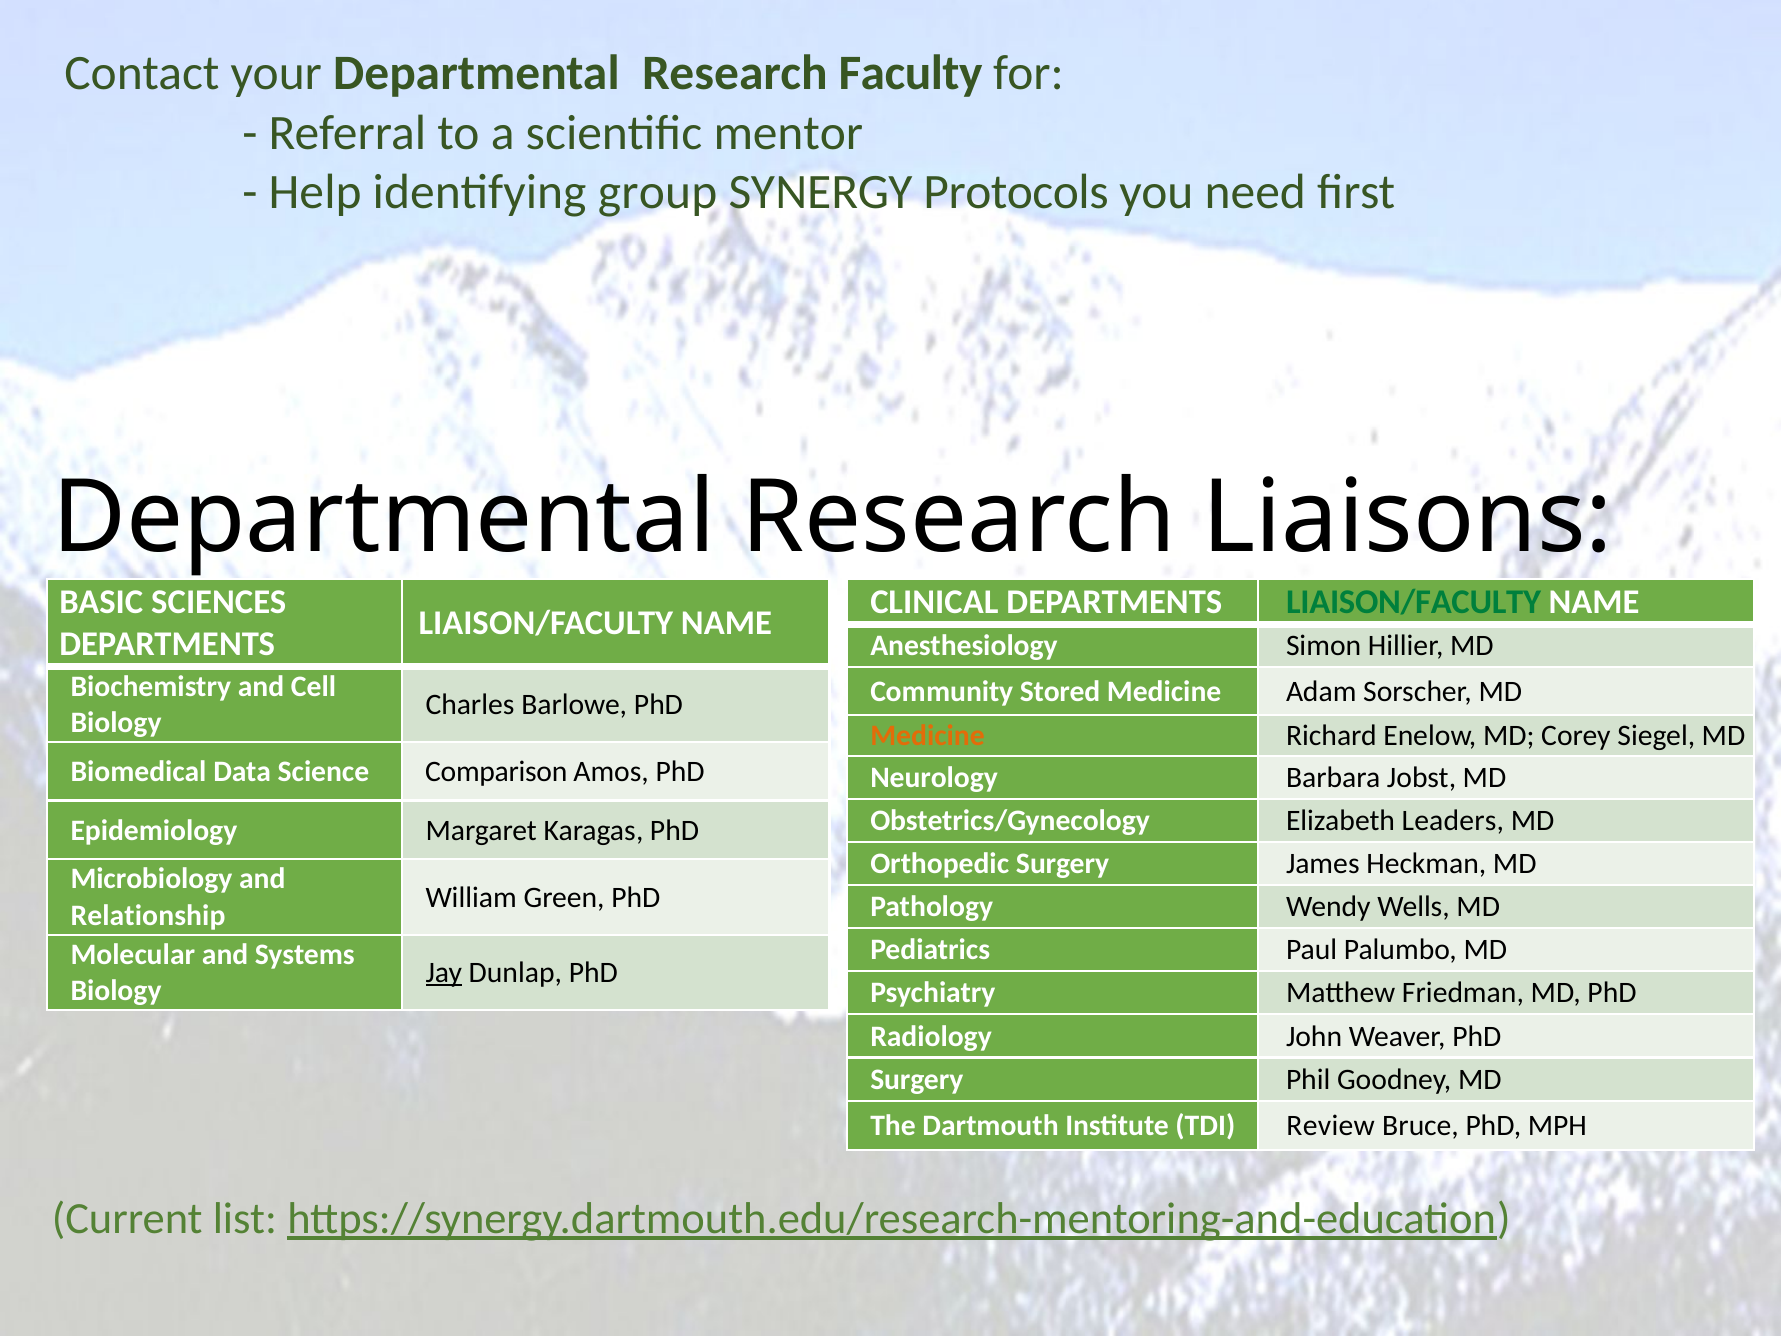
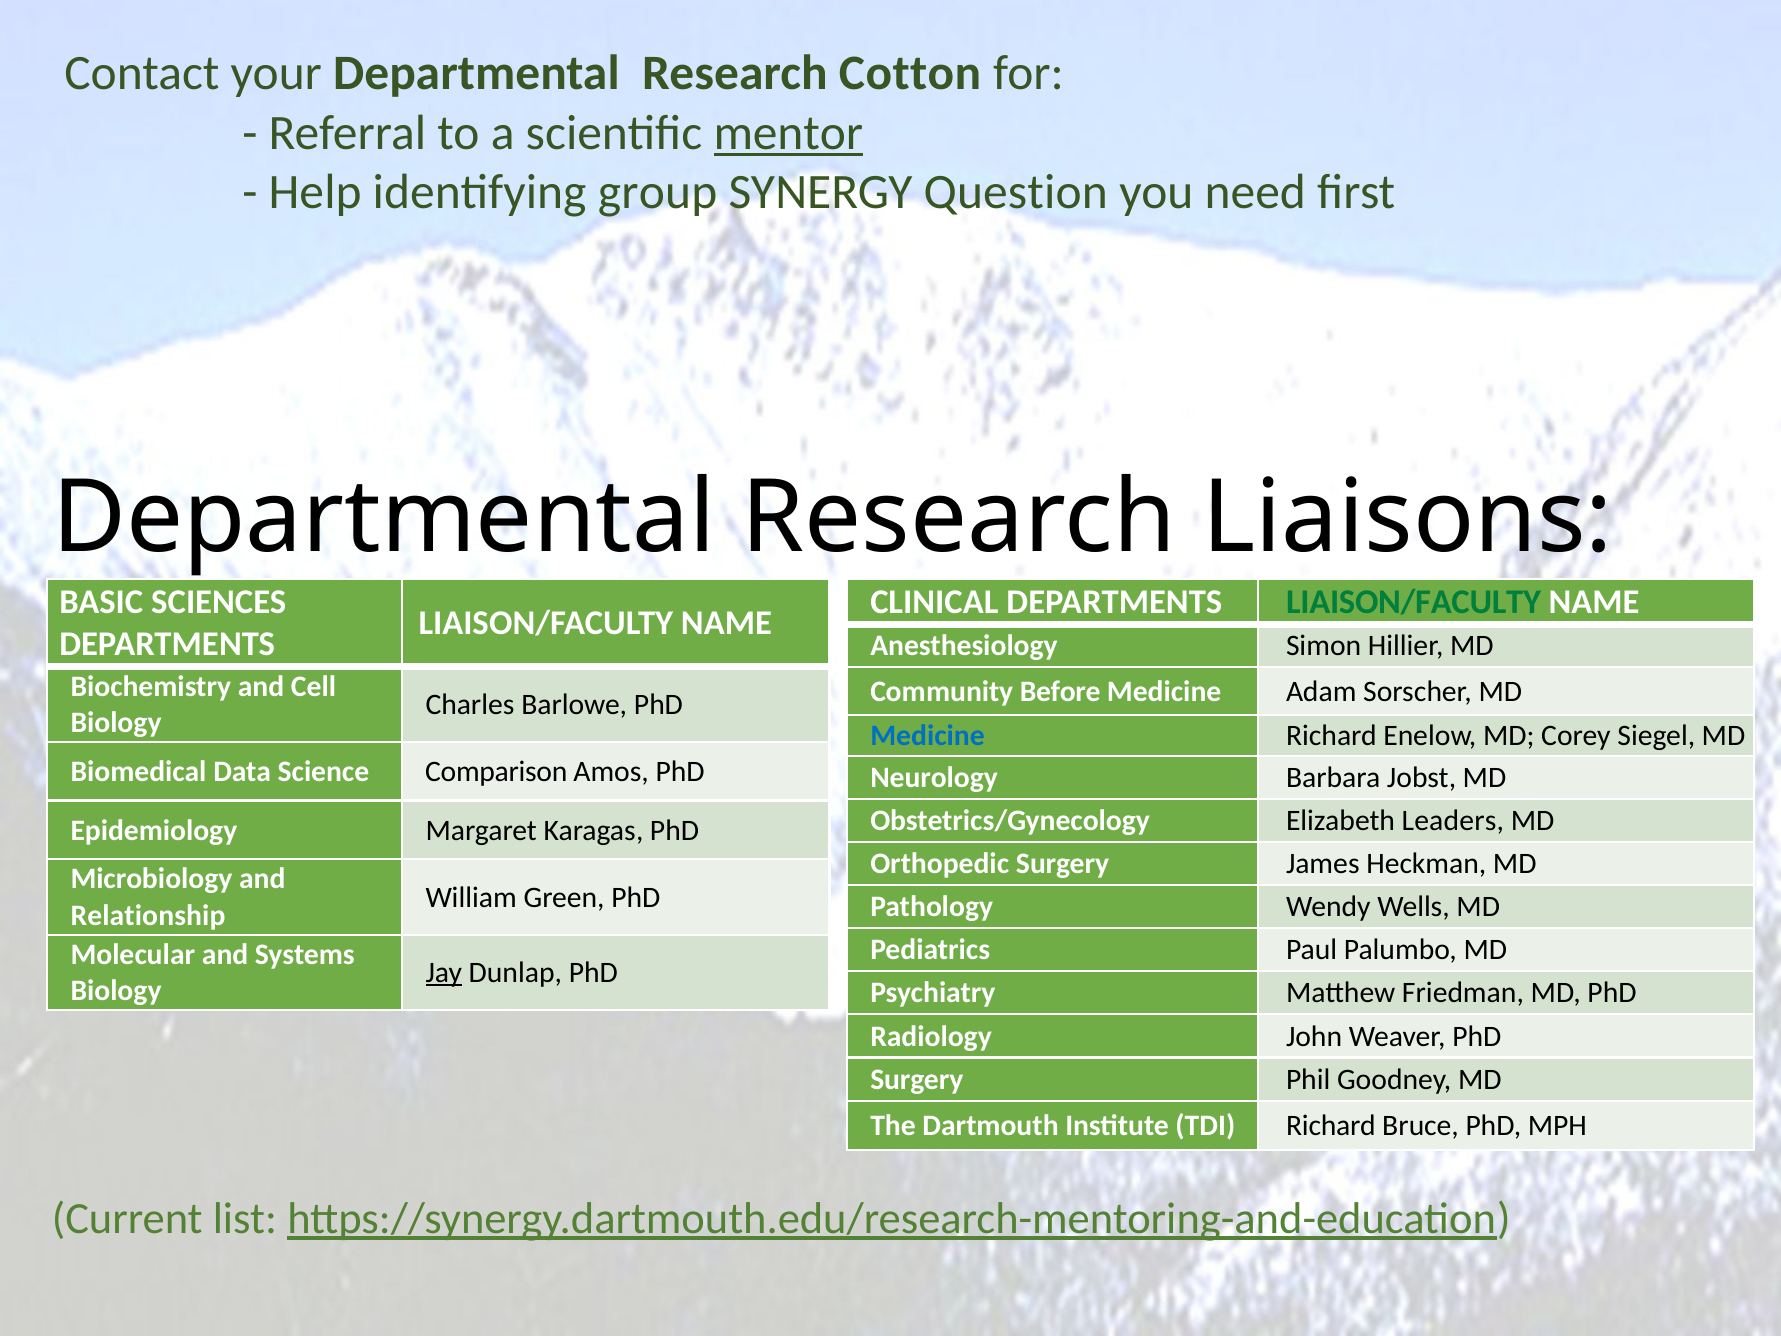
Faculty: Faculty -> Cotton (910, 74)
mentor underline: none -> present (788, 133)
Protocols: Protocols -> Question (1016, 192)
Stored: Stored -> Before (1060, 691)
Medicine colour: orange -> blue (928, 735)
TDI Review: Review -> Richard (1331, 1126)
